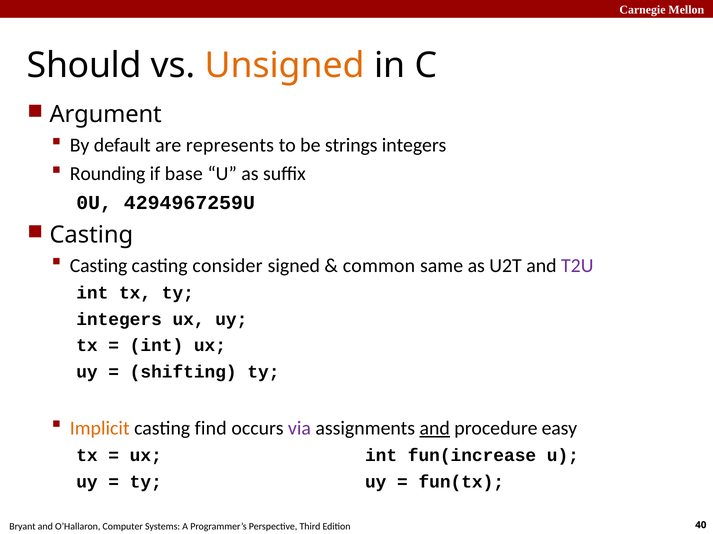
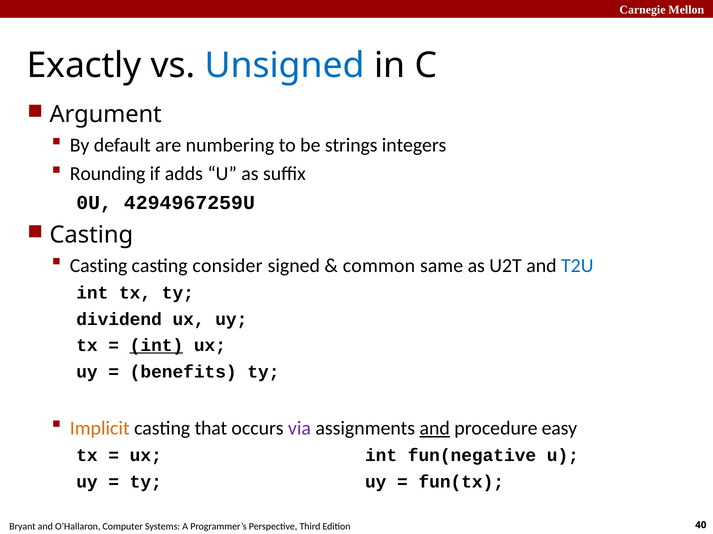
Should: Should -> Exactly (84, 66)
Unsigned colour: orange -> blue (285, 66)
represents: represents -> numbering (230, 145)
base: base -> adds (184, 174)
T2U colour: purple -> blue (577, 266)
integers: integers -> dividend (119, 320)
int underline: none -> present (156, 346)
shifting: shifting -> benefits (183, 372)
find: find -> that (211, 429)
fun(increase: fun(increase -> fun(negative (472, 456)
